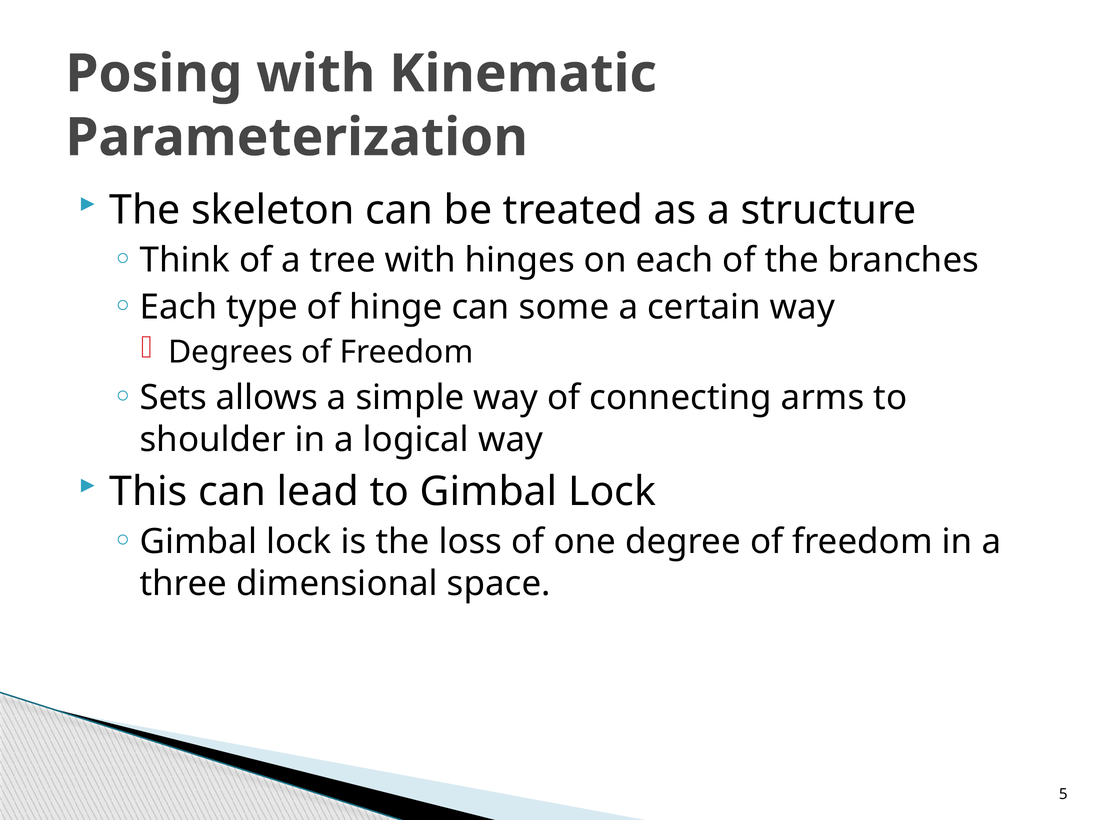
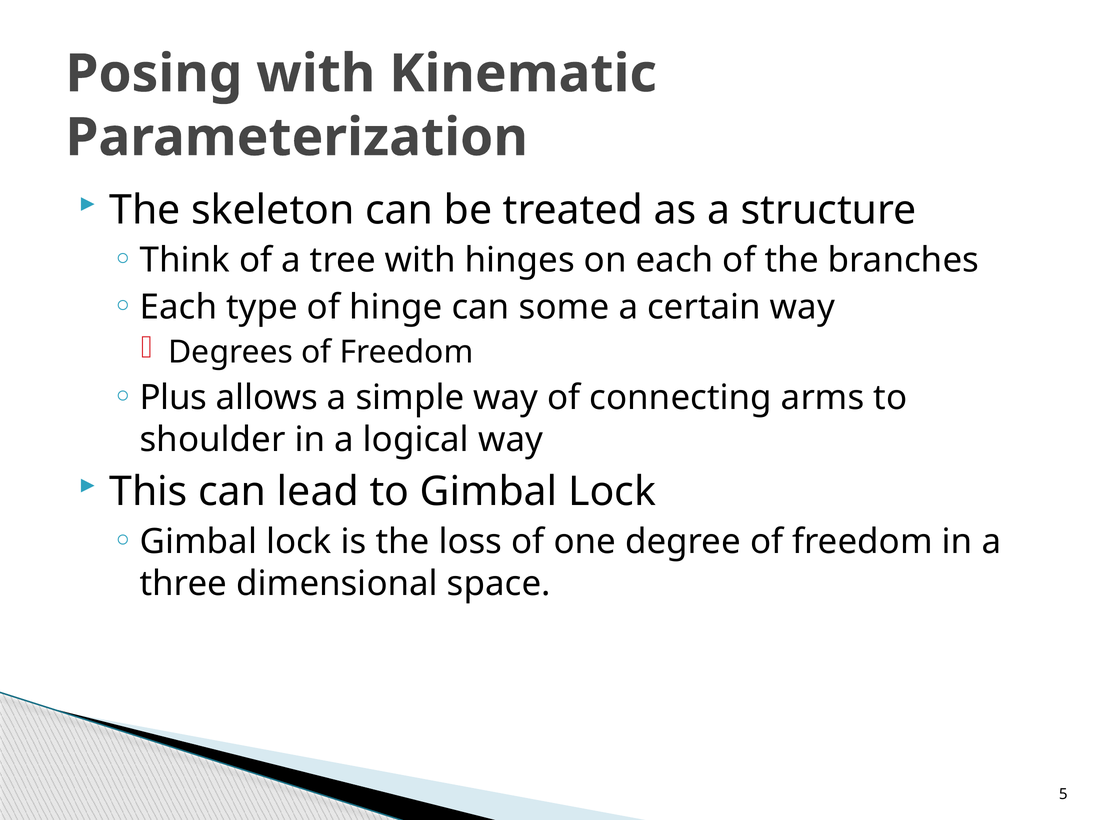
Sets: Sets -> Plus (173, 398)
